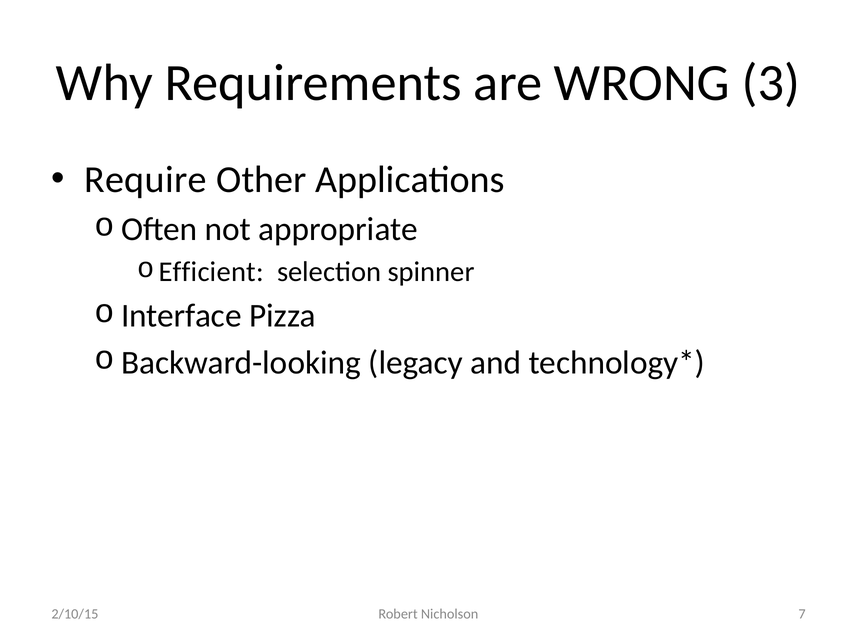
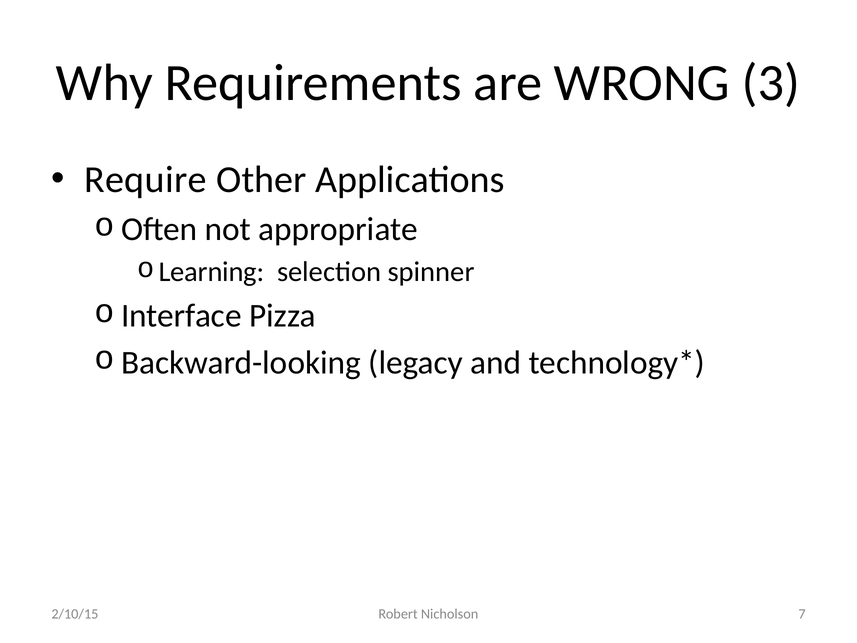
Efficient: Efficient -> Learning (211, 272)
